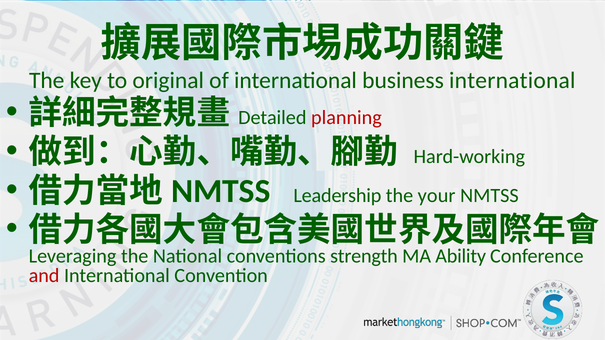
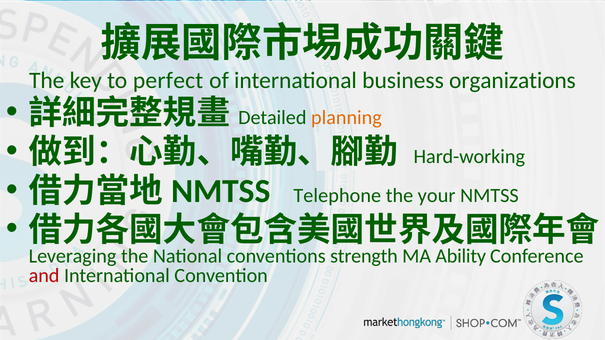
original: original -> perfect (168, 81)
business international: international -> organizations (512, 81)
planning colour: red -> orange (346, 118)
Leadership: Leadership -> Telephone (337, 196)
